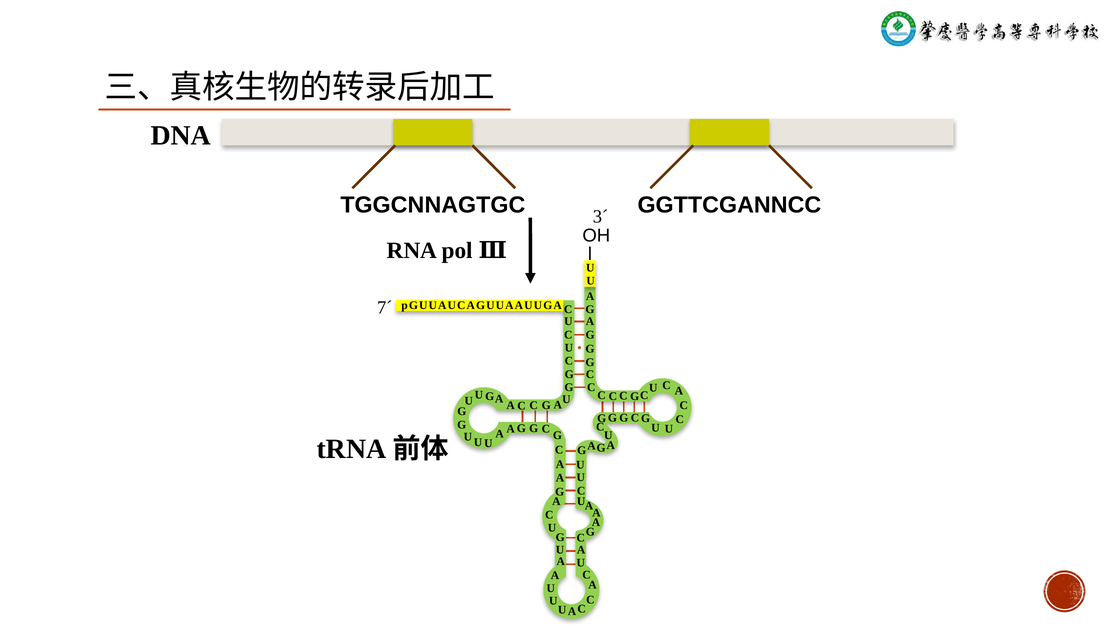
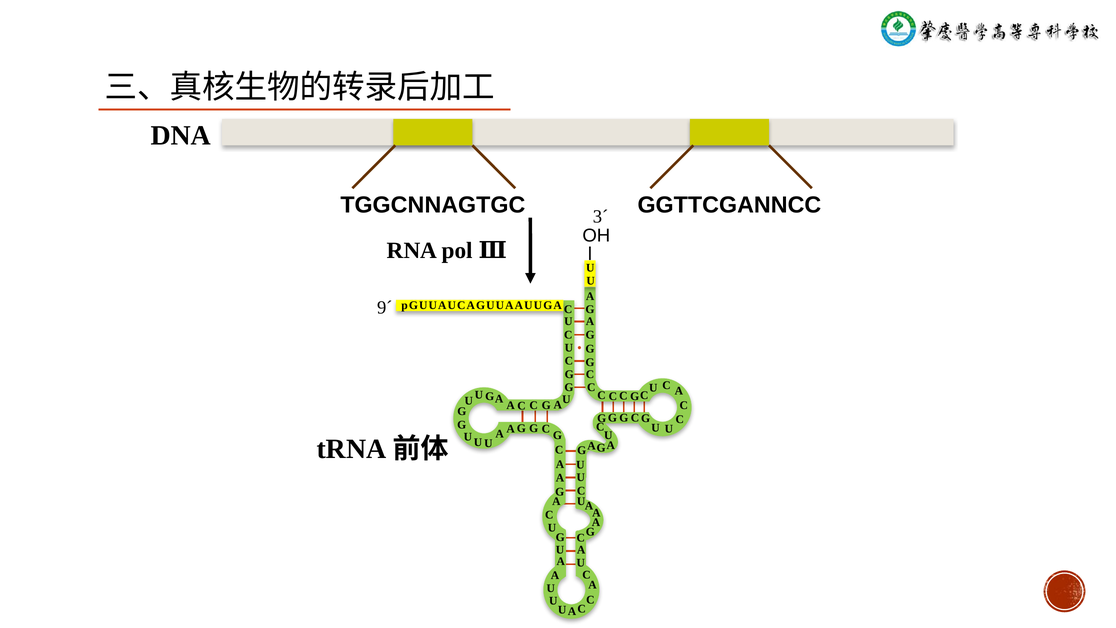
7´: 7´ -> 9´ (385, 307)
